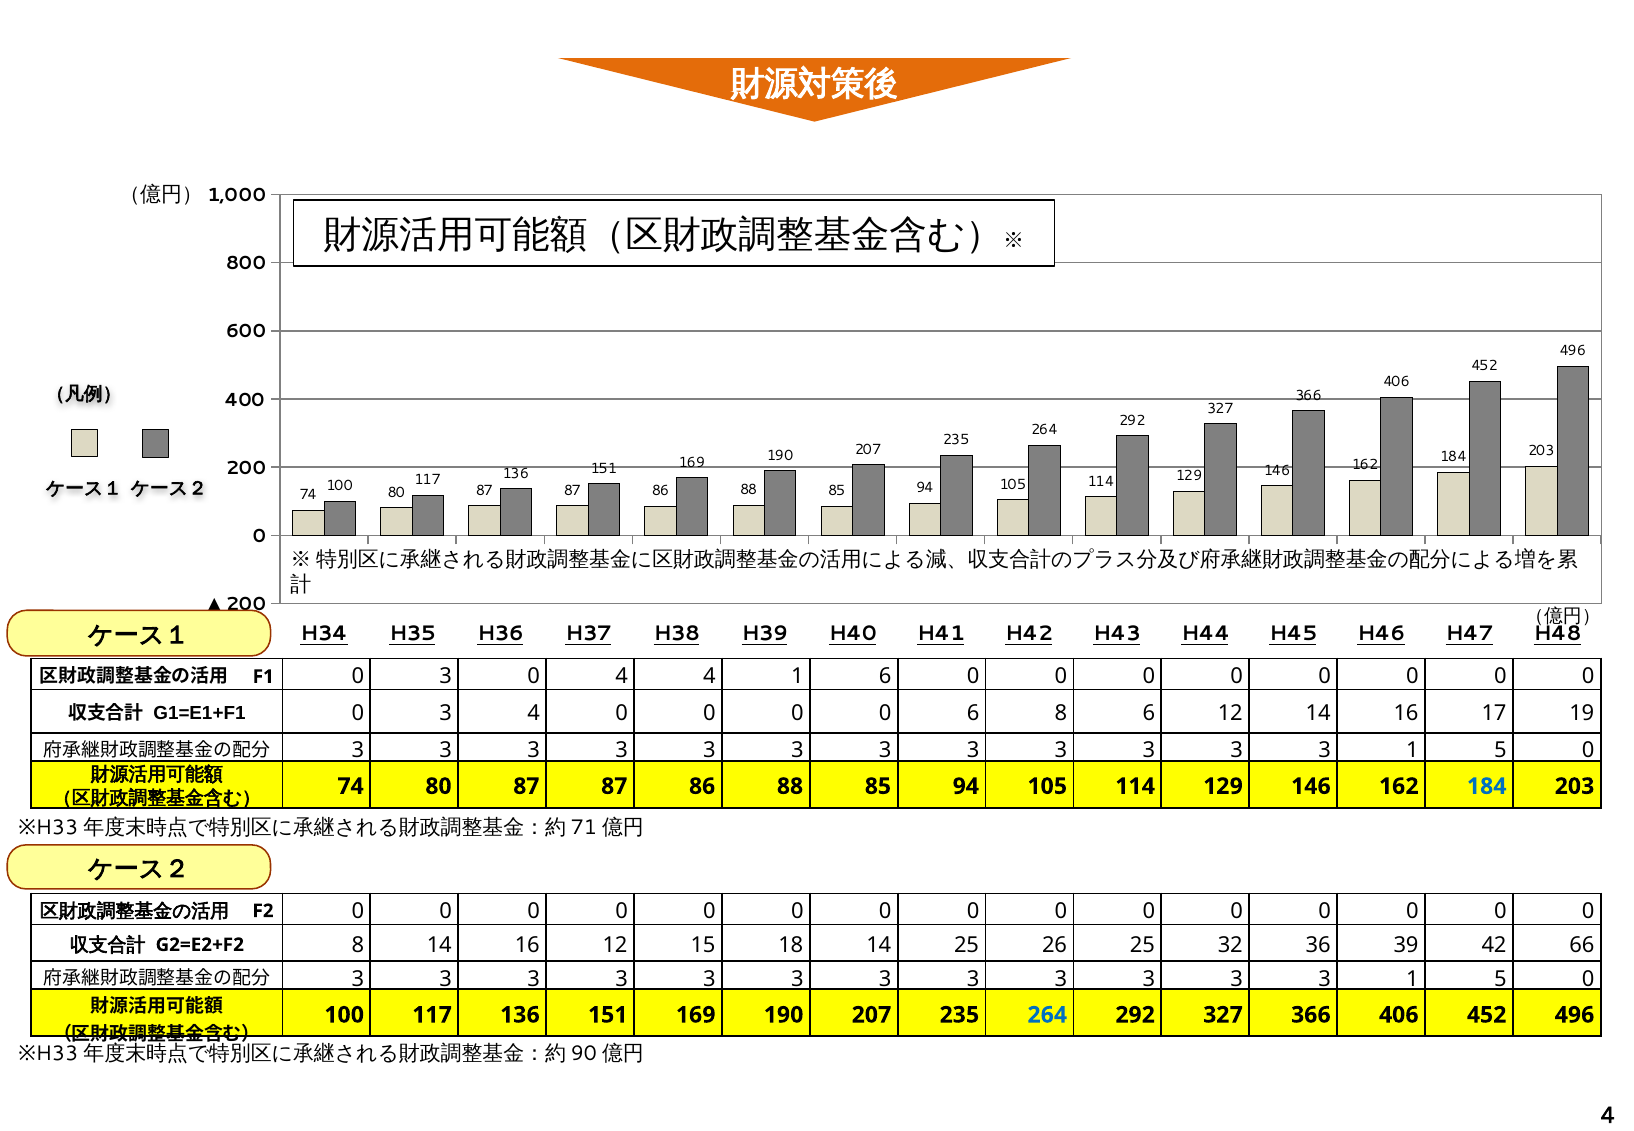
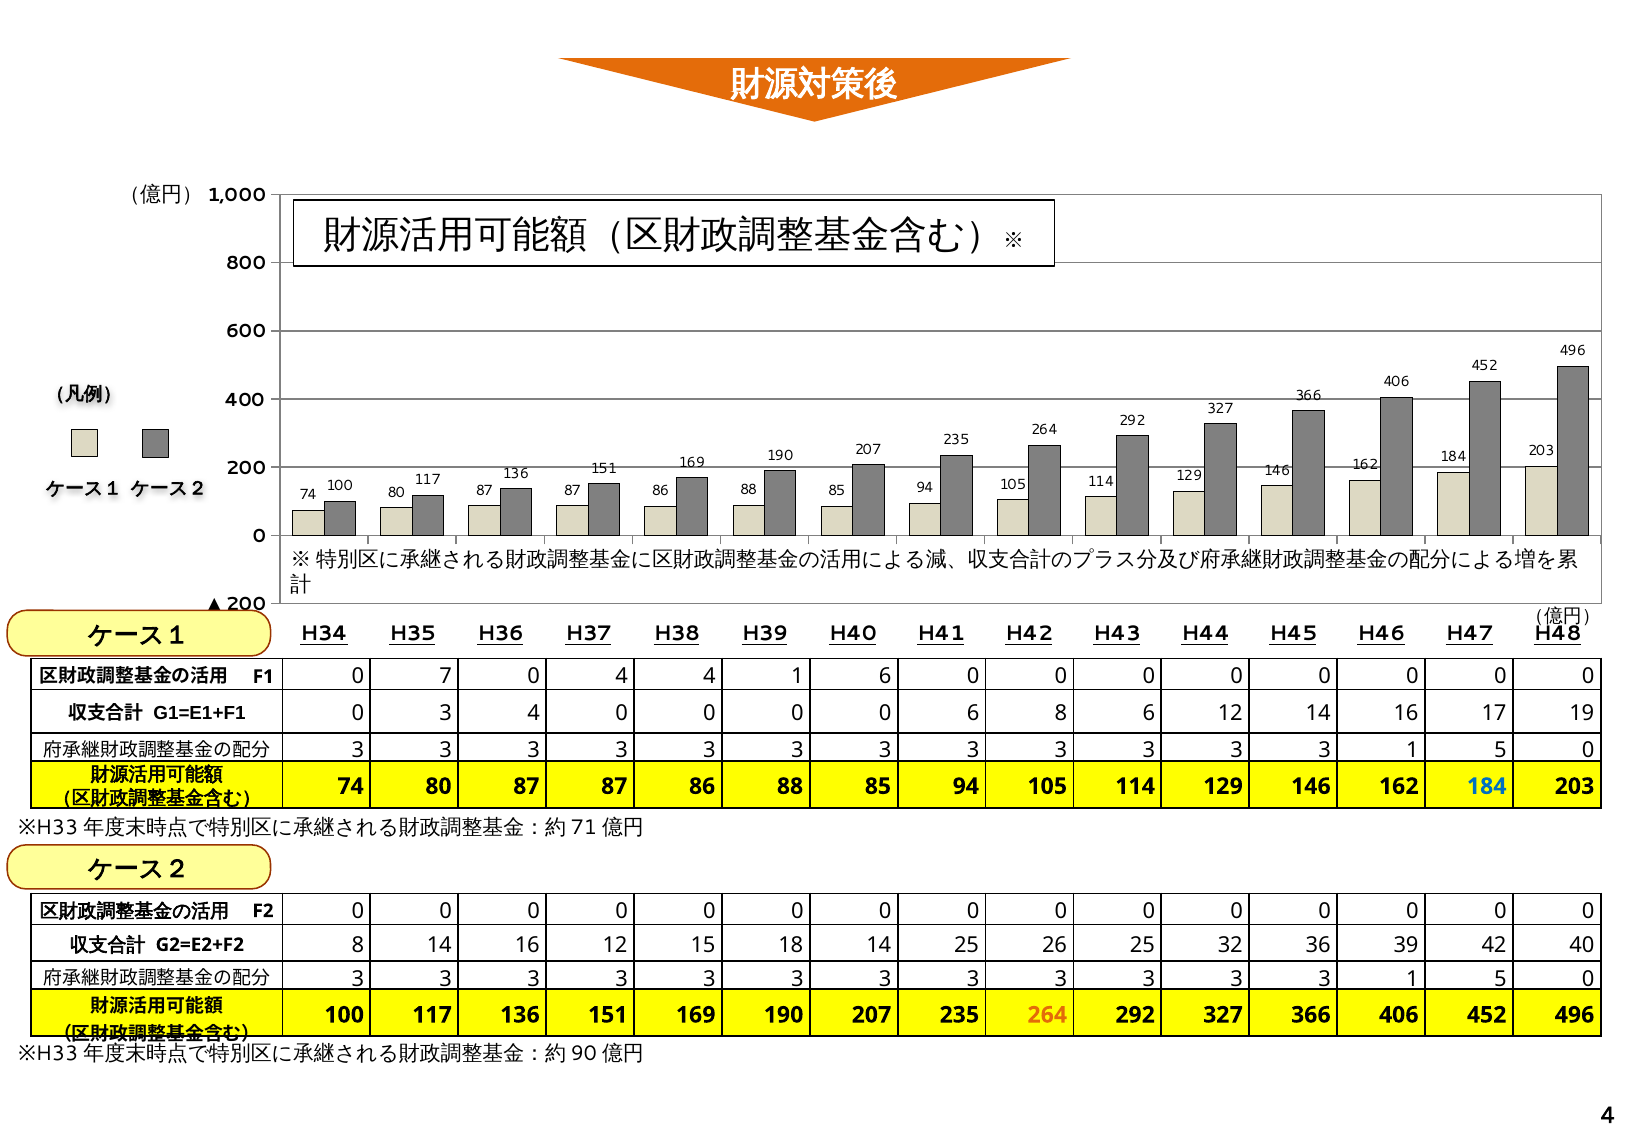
F1 0 3: 3 -> 7 (446, 676)
66: 66 -> 40 (1582, 945)
264 colour: blue -> orange (1047, 1015)
